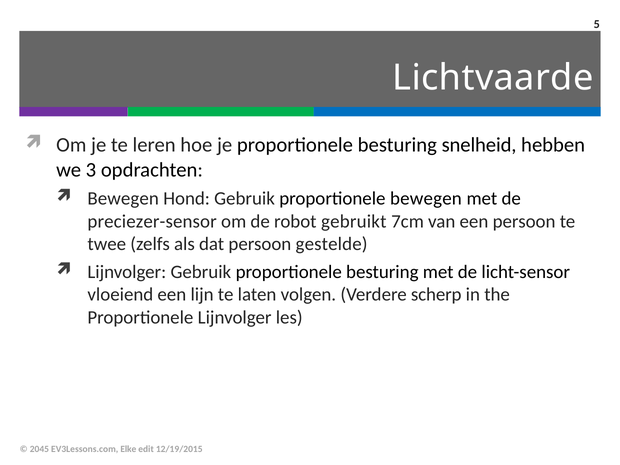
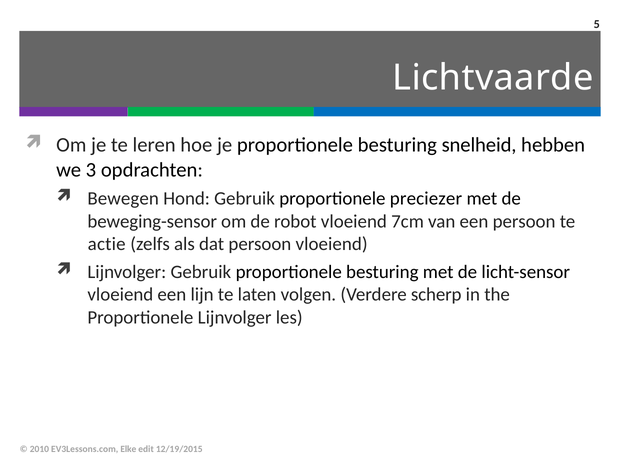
proportionele bewegen: bewegen -> preciezer (426, 199)
preciezer-sensor: preciezer-sensor -> beweging-sensor (152, 221)
robot gebruikt: gebruikt -> vloeiend (354, 221)
twee: twee -> actie (107, 244)
persoon gestelde: gestelde -> vloeiend (332, 244)
2045: 2045 -> 2010 (39, 449)
